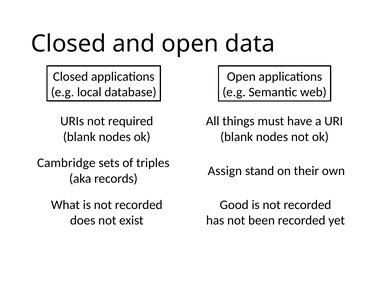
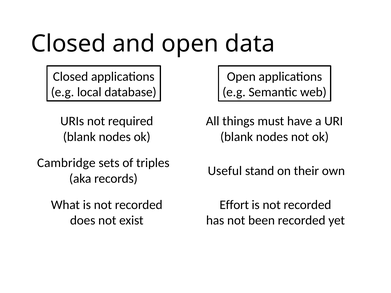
Assign: Assign -> Useful (225, 171)
Good: Good -> Effort (234, 205)
